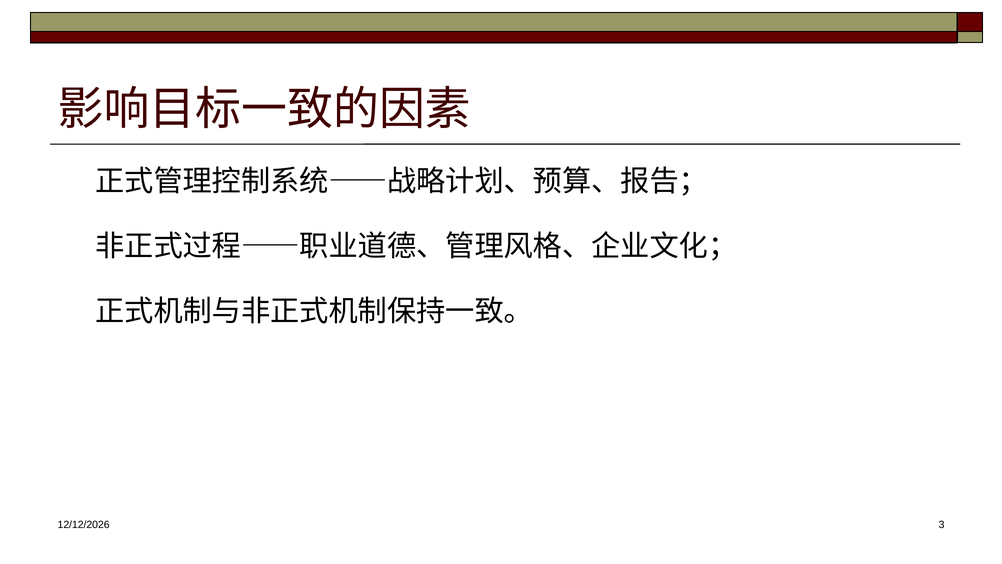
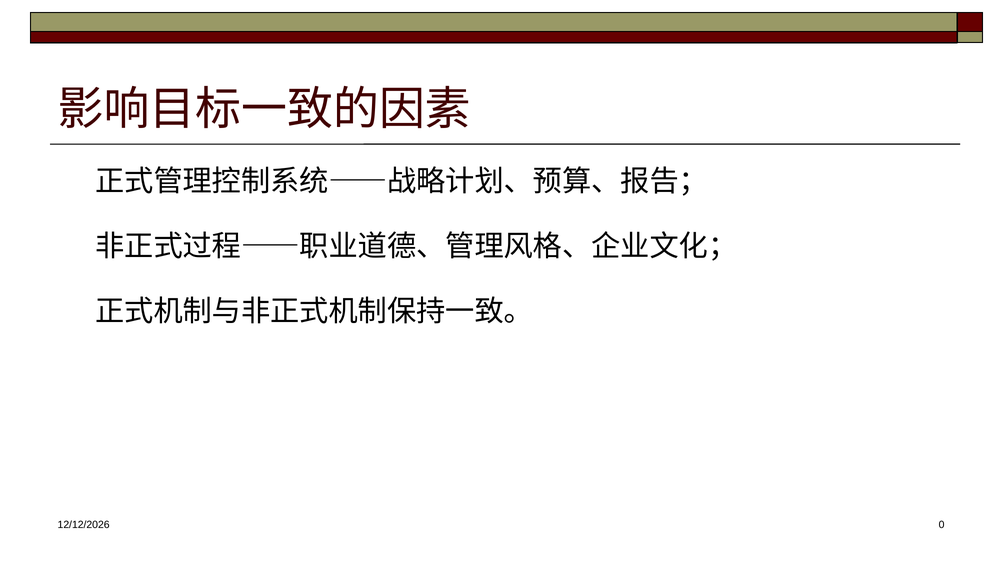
3: 3 -> 0 (942, 524)
